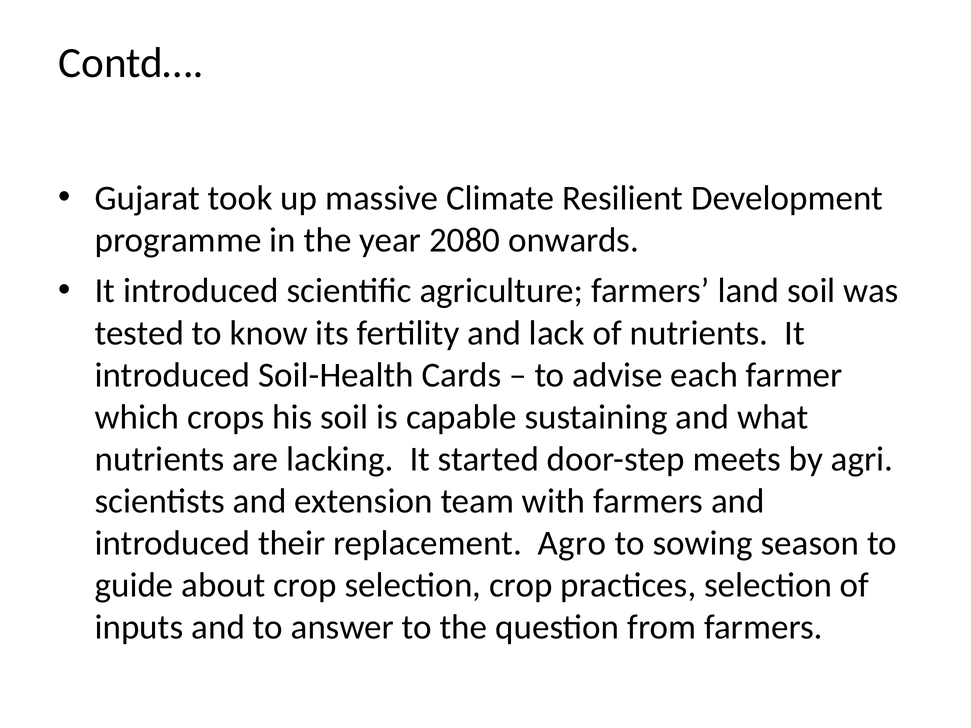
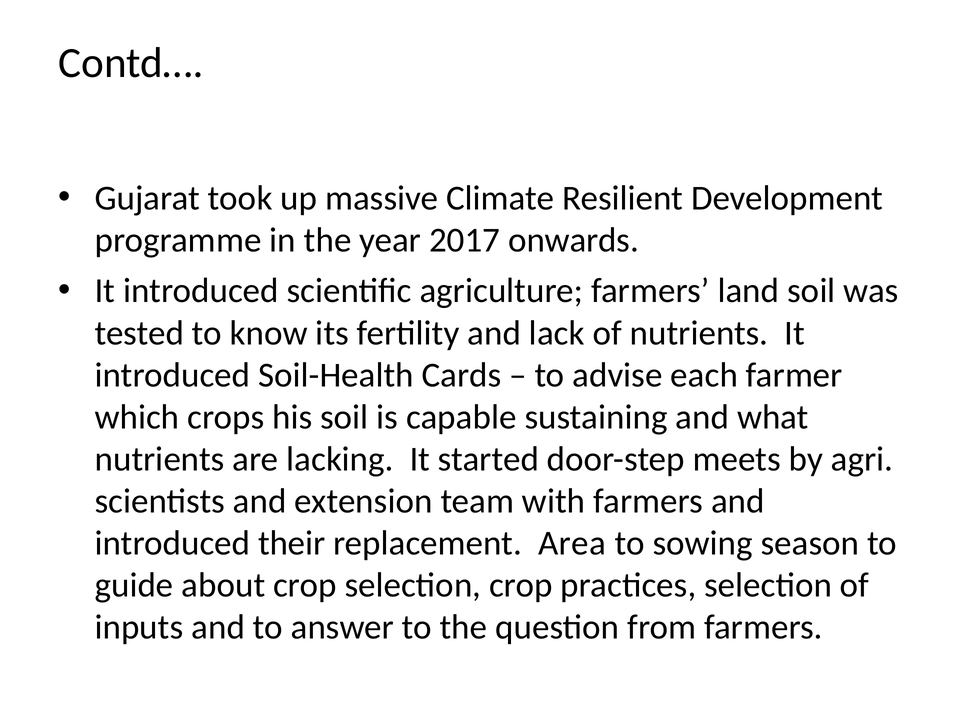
2080: 2080 -> 2017 (465, 240)
Agro: Agro -> Area (572, 543)
